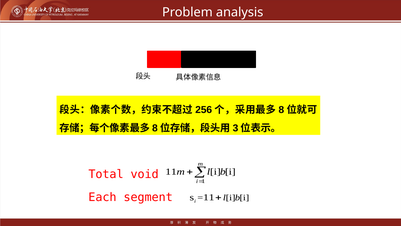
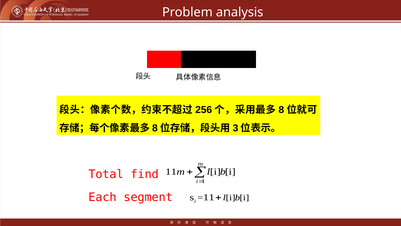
void: void -> find (145, 174)
